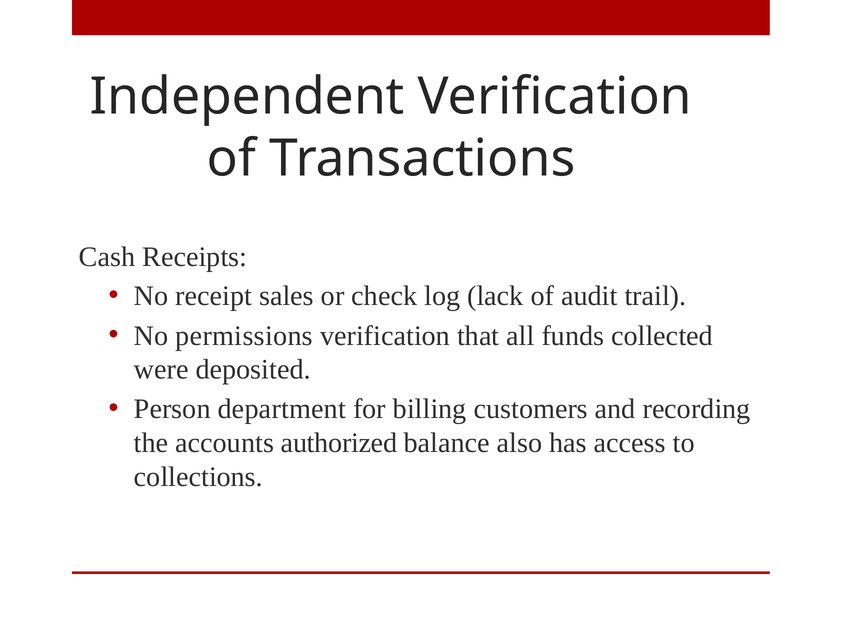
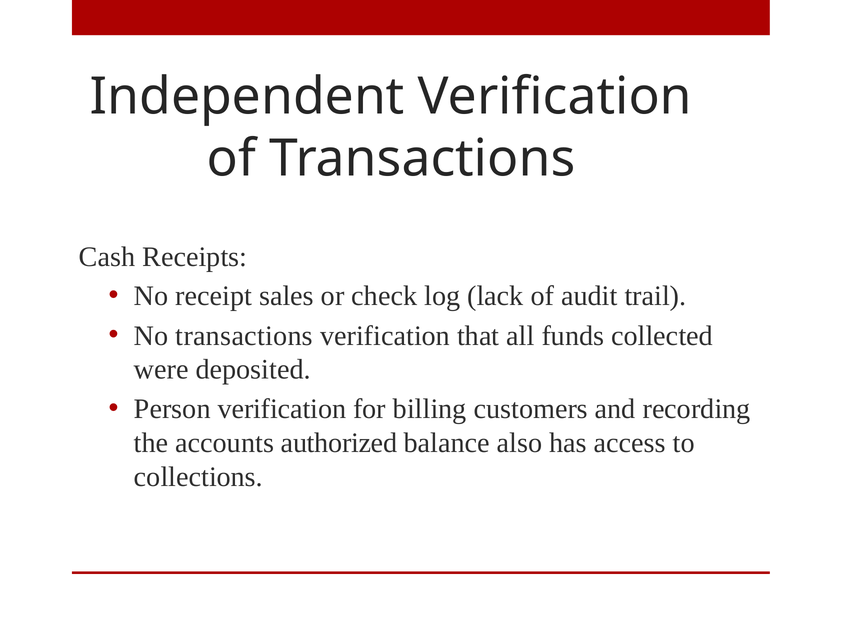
No permissions: permissions -> transactions (244, 335)
Person department: department -> verification (282, 409)
